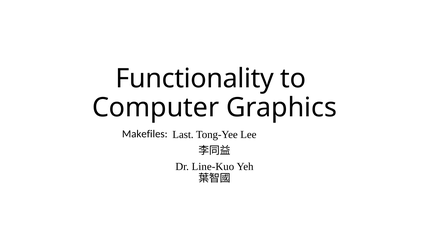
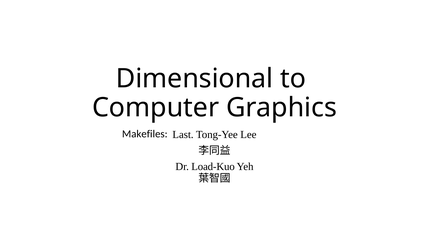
Functionality: Functionality -> Dimensional (195, 78)
Line-Kuo: Line-Kuo -> Load-Kuo (213, 166)
